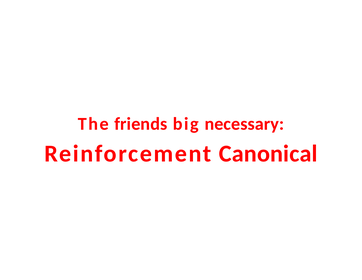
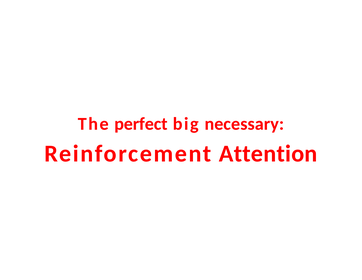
friends: friends -> perfect (141, 124)
Canonical: Canonical -> Attention (268, 154)
